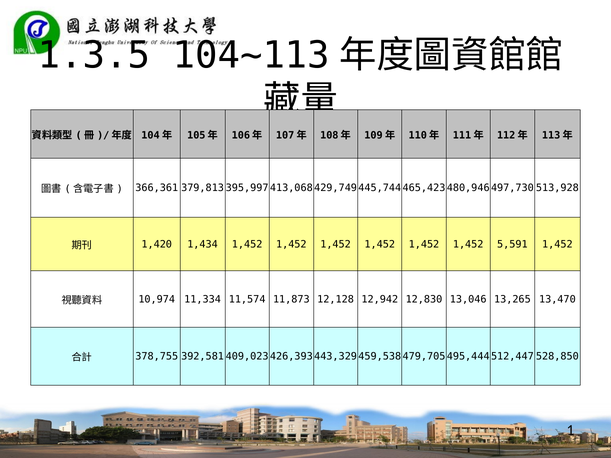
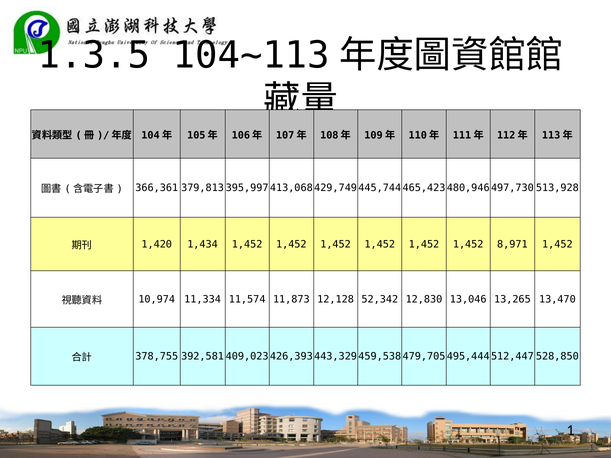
5,591: 5,591 -> 8,971 (512, 245)
12,942: 12,942 -> 52,342 (380, 300)
